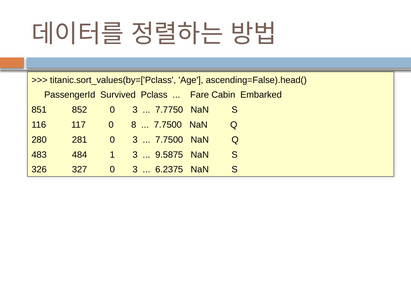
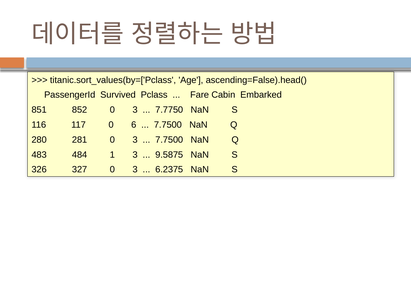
8: 8 -> 6 (134, 125)
